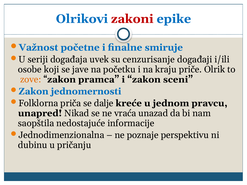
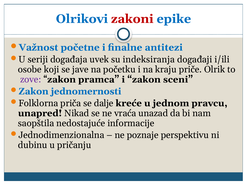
smiruje: smiruje -> antitezi (164, 48)
cenzurisanje: cenzurisanje -> indeksiranja (149, 60)
zove colour: orange -> purple (31, 80)
